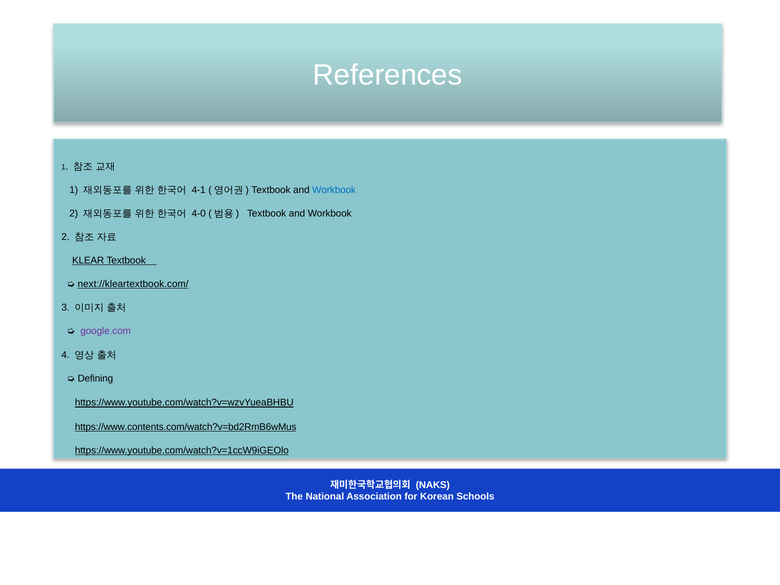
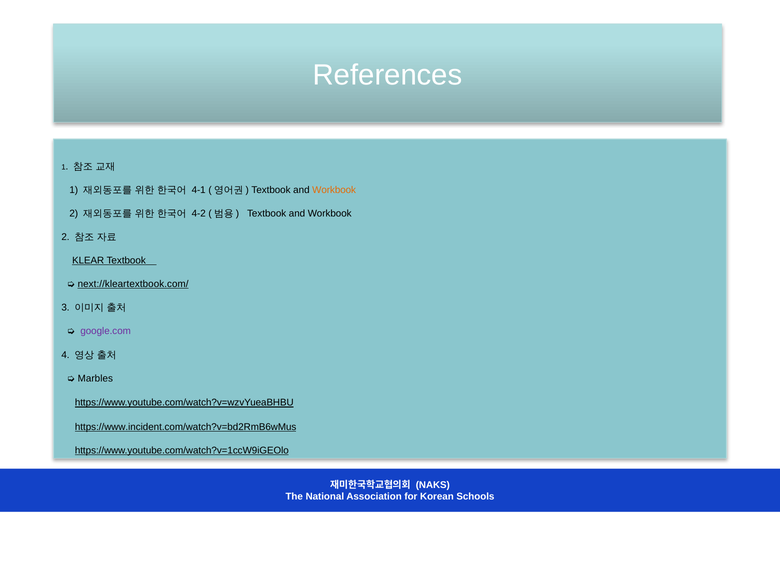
Workbook colour: blue -> orange (334, 190)
4-0: 4-0 -> 4-2 (199, 213)
Defining: Defining -> Marbles (95, 378)
https://www.contents.com/watch?v=bd2RmB6wMus: https://www.contents.com/watch?v=bd2RmB6wMus -> https://www.incident.com/watch?v=bd2RmB6wMus (186, 427)
